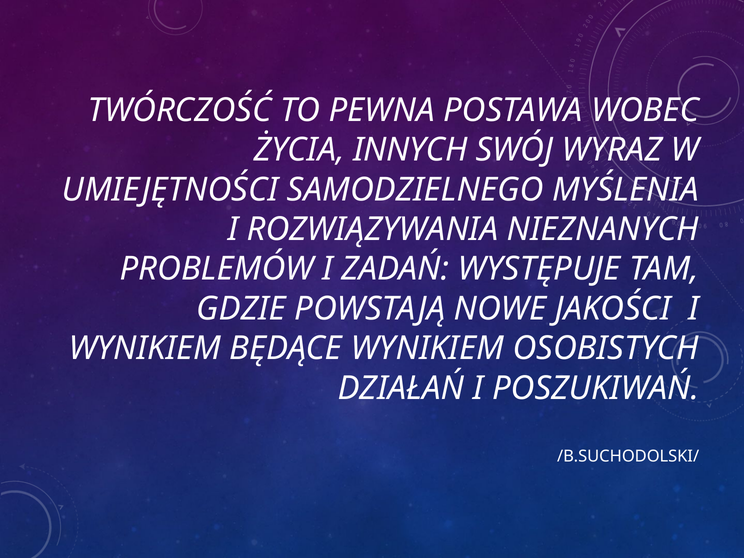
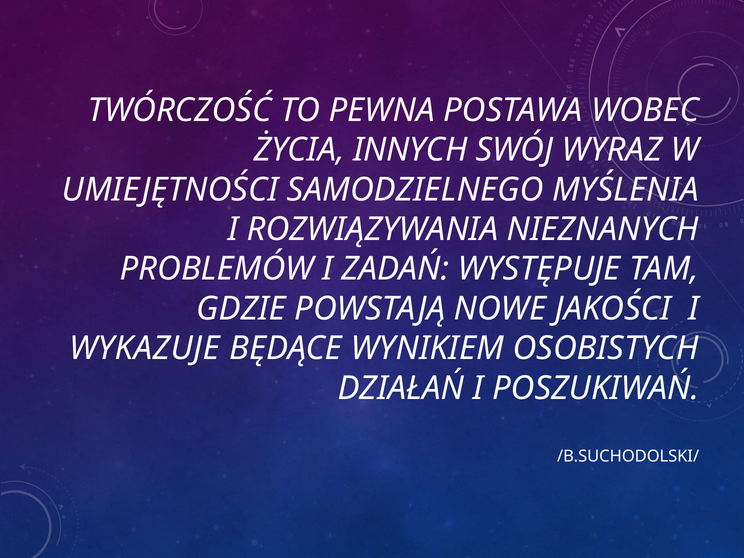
WYNIKIEM: WYNIKIEM -> WYKAZUJE (144, 348)
